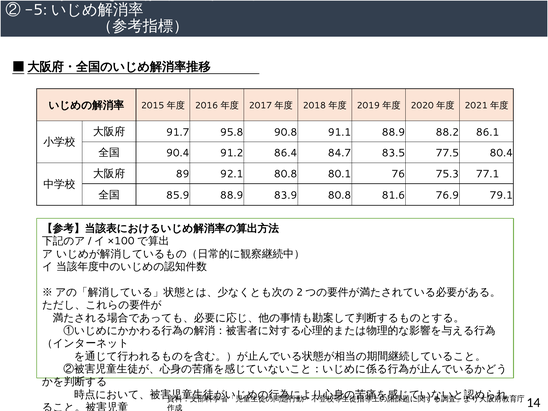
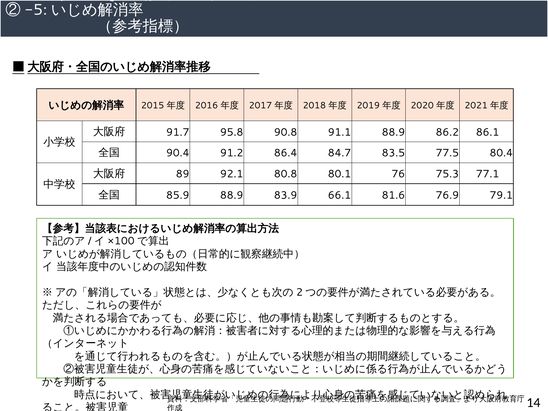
88.2: 88.2 -> 86.2 (447, 132)
83.9 80.8: 80.8 -> 66.1 (340, 195)
